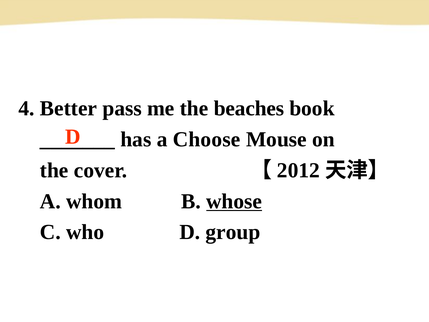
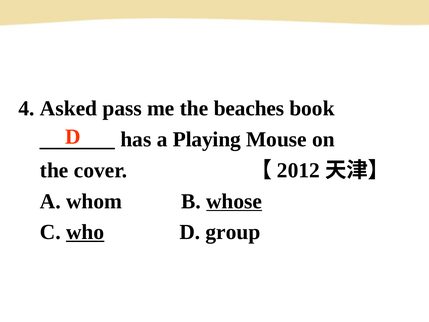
Better: Better -> Asked (69, 108)
Choose: Choose -> Playing (207, 139)
who underline: none -> present (85, 232)
